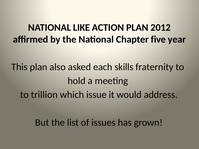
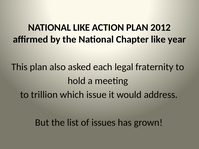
Chapter five: five -> like (158, 40)
skills: skills -> legal (124, 67)
